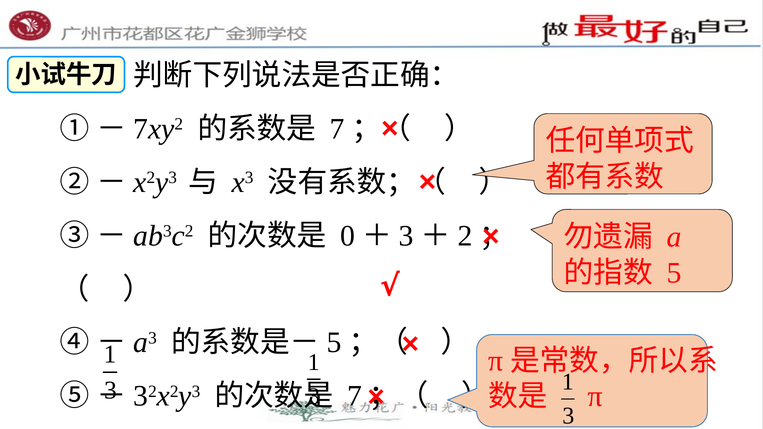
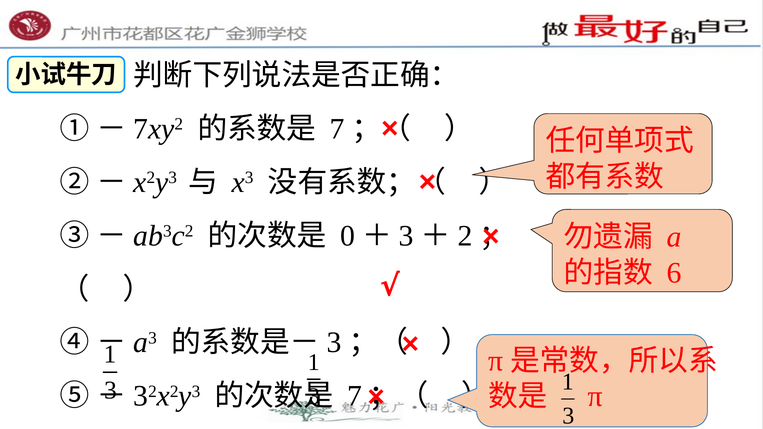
5: 5 -> 6 (674, 273)
5: 5 -> 3 (334, 343)
